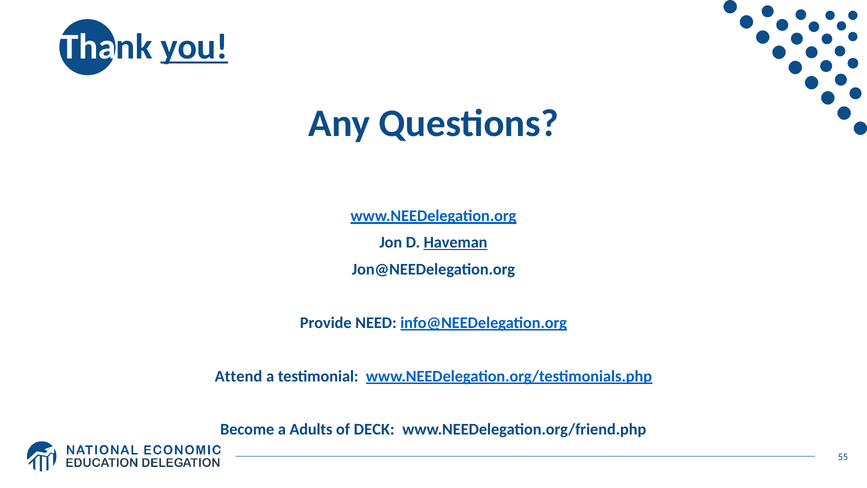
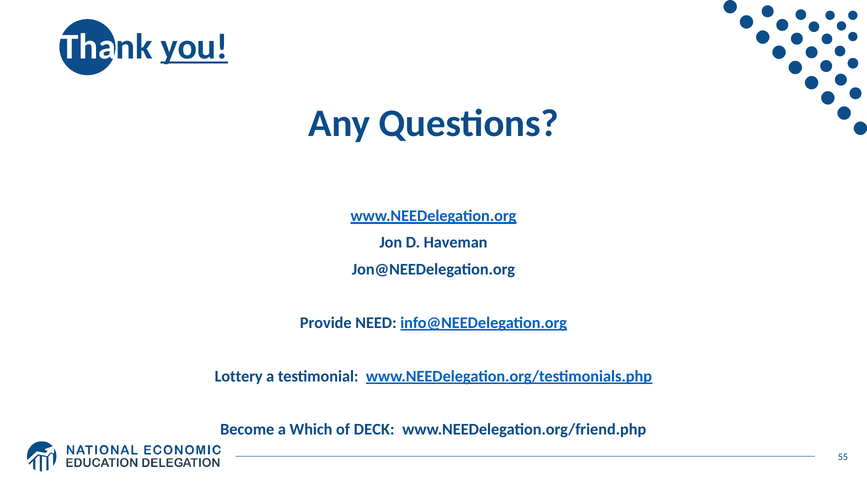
Haveman underline: present -> none (456, 242)
Attend: Attend -> Lottery (239, 376)
Adults: Adults -> Which (311, 429)
